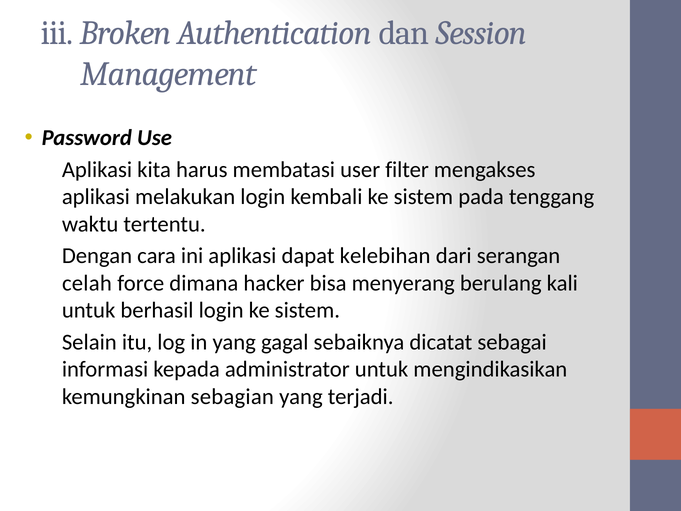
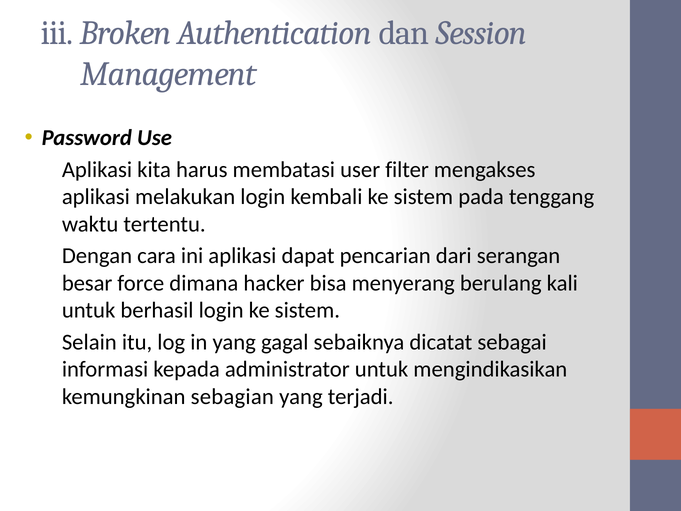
kelebihan: kelebihan -> pencarian (385, 256)
celah: celah -> besar (87, 283)
